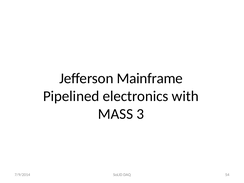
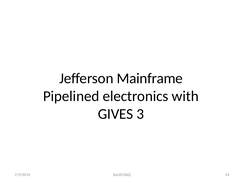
MASS: MASS -> GIVES (116, 114)
